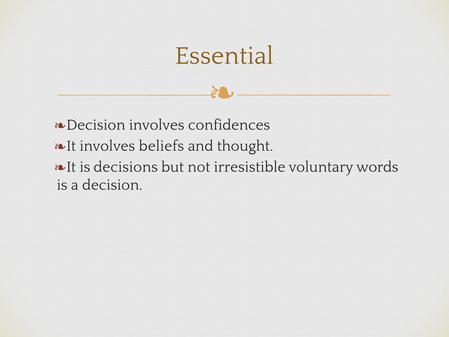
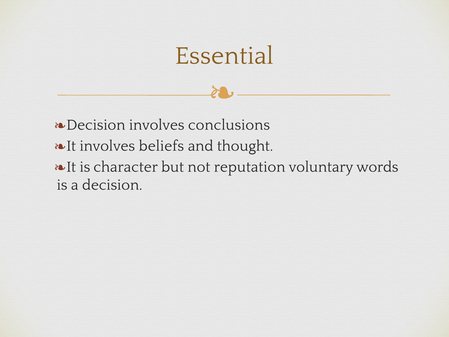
confidences: confidences -> conclusions (229, 125)
decisions: decisions -> character (126, 167)
irresistible: irresistible -> reputation (250, 167)
